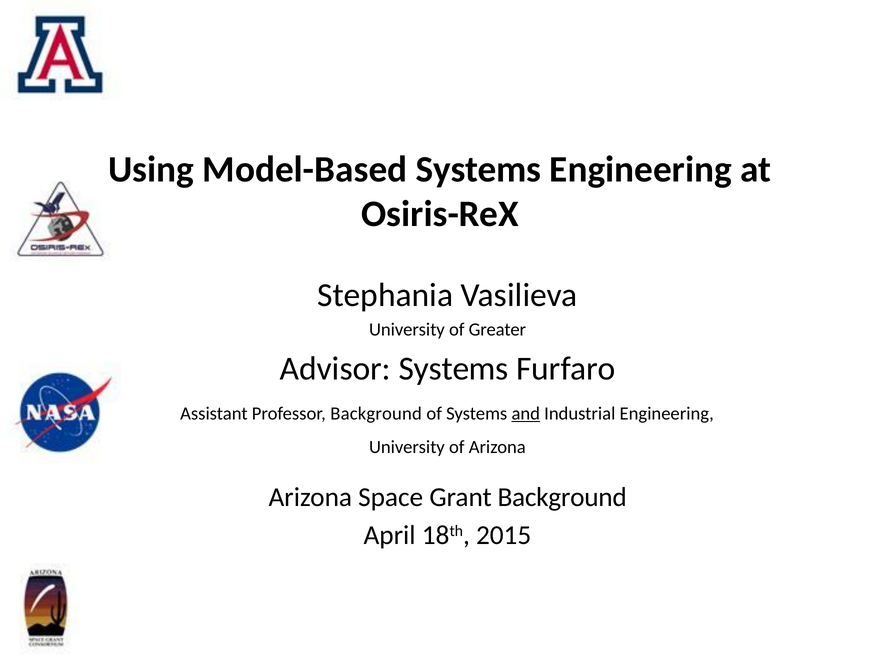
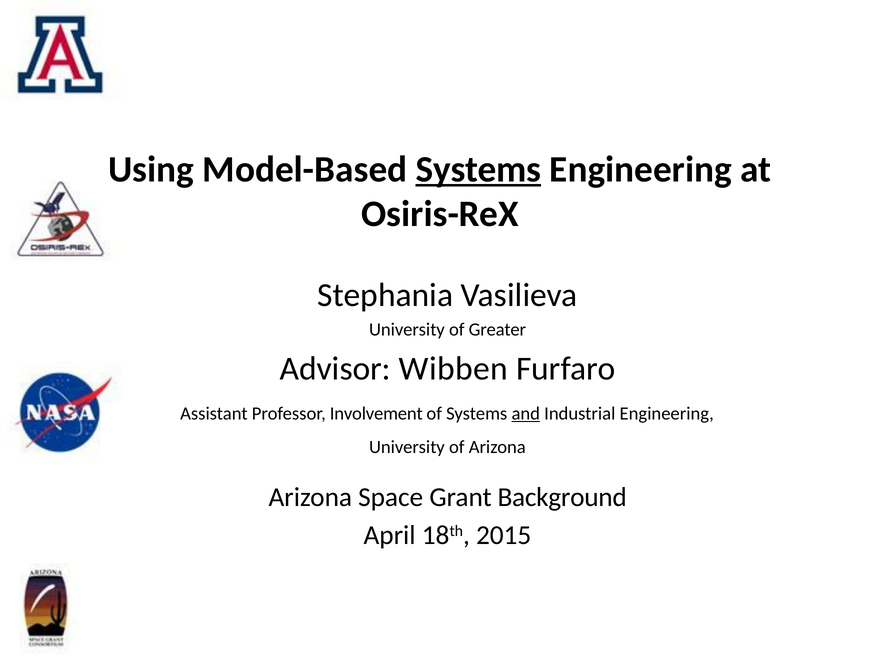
Systems underline: none -> present (479, 169)
Advisor Systems: Systems -> Wibben (453, 369)
Professor Background: Background -> Involvement (376, 414)
